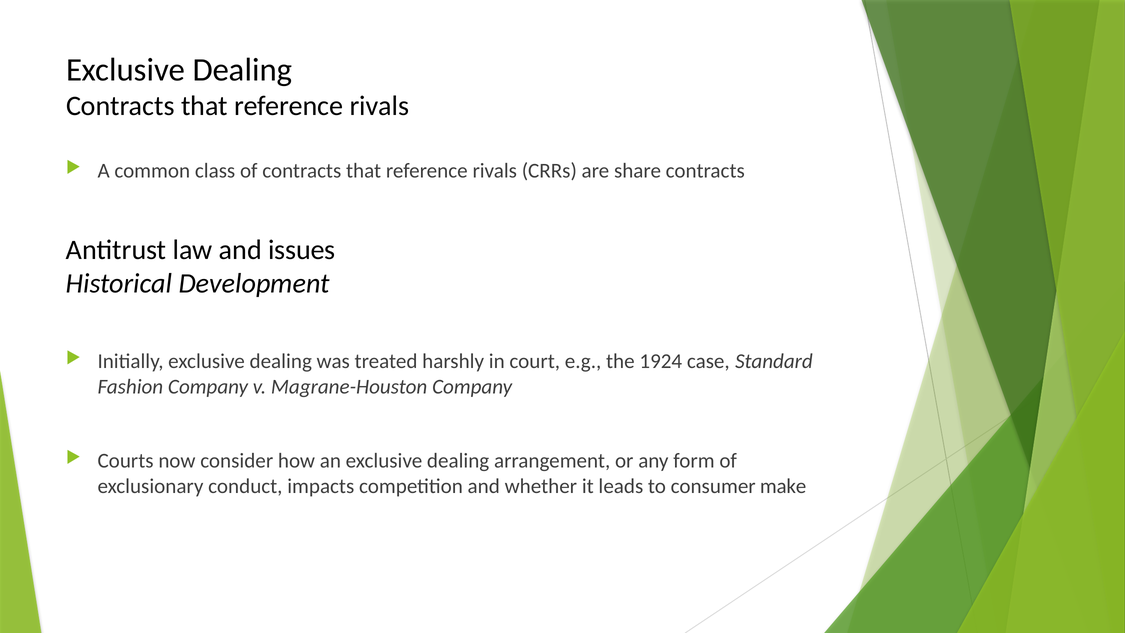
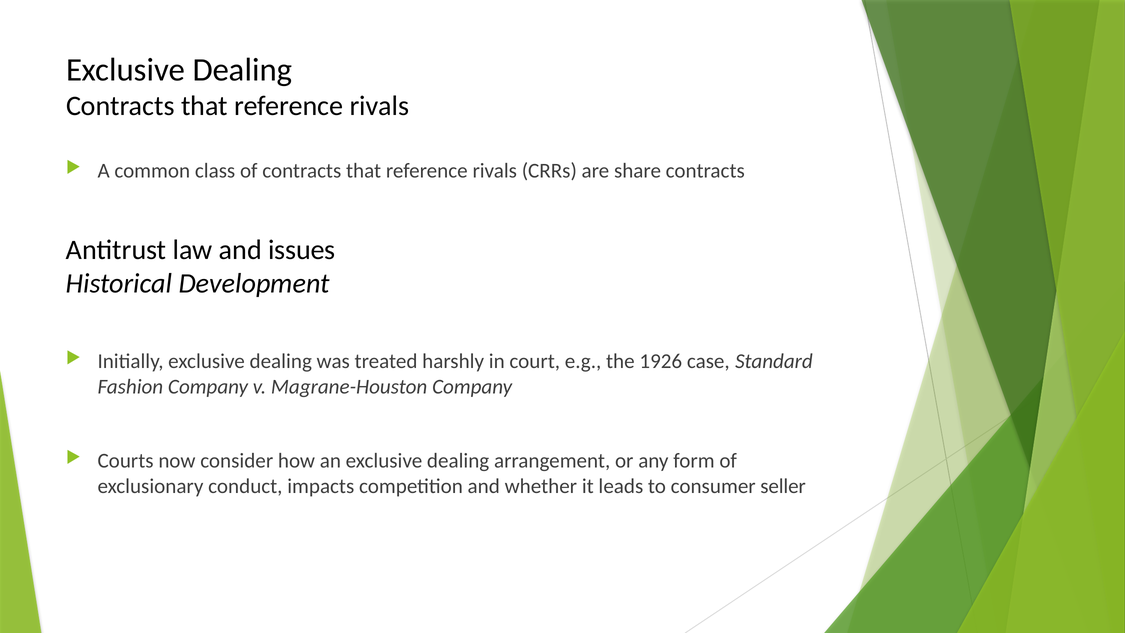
1924: 1924 -> 1926 (661, 361)
make: make -> seller (783, 486)
